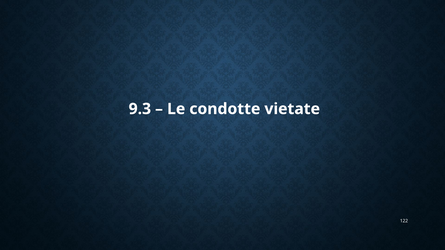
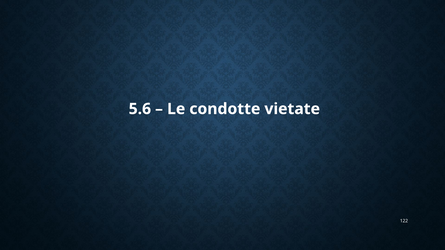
9.3: 9.3 -> 5.6 (140, 109)
